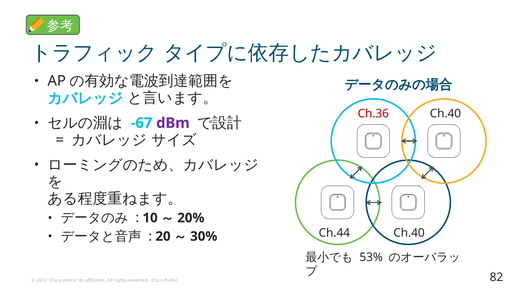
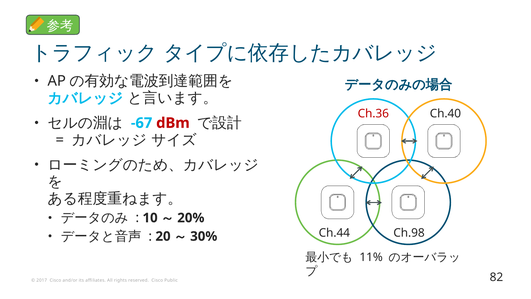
dBm colour: purple -> red (173, 123)
Ch.44 Ch.40: Ch.40 -> Ch.98 (409, 233)
53%: 53% -> 11% (371, 257)
